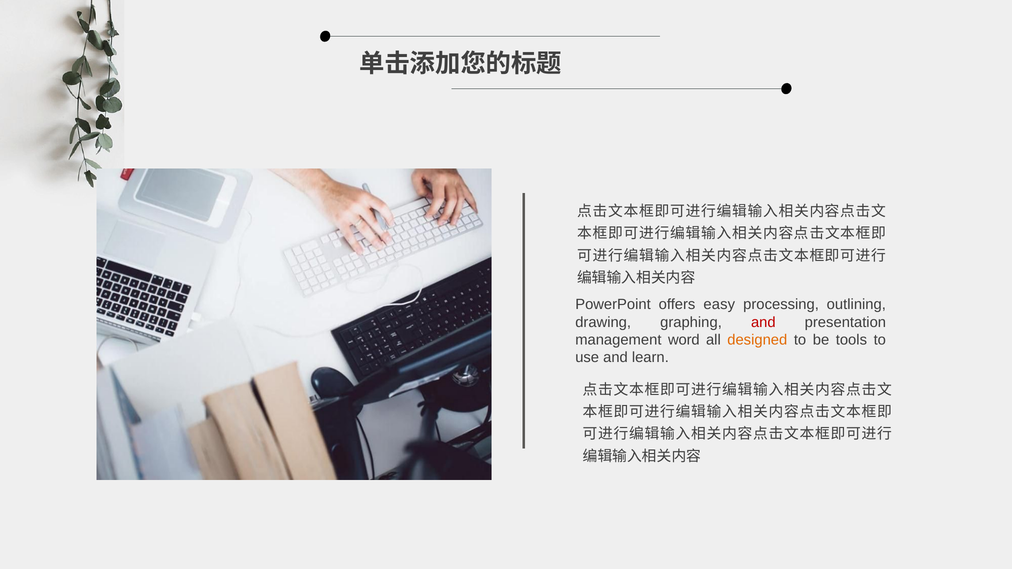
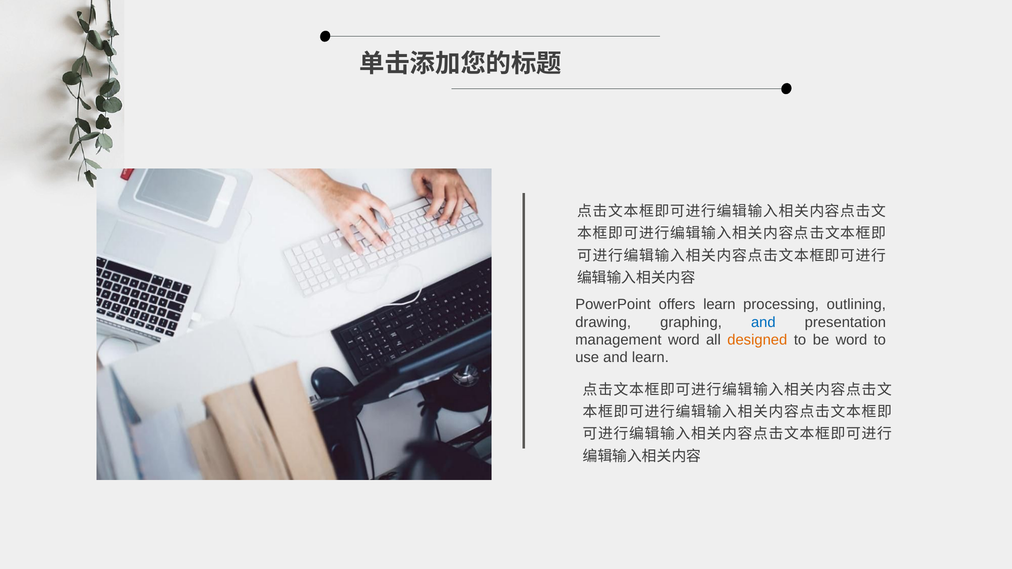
offers easy: easy -> learn (719, 305)
and colour: red -> blue (763, 322)
be tools: tools -> word (851, 340)
